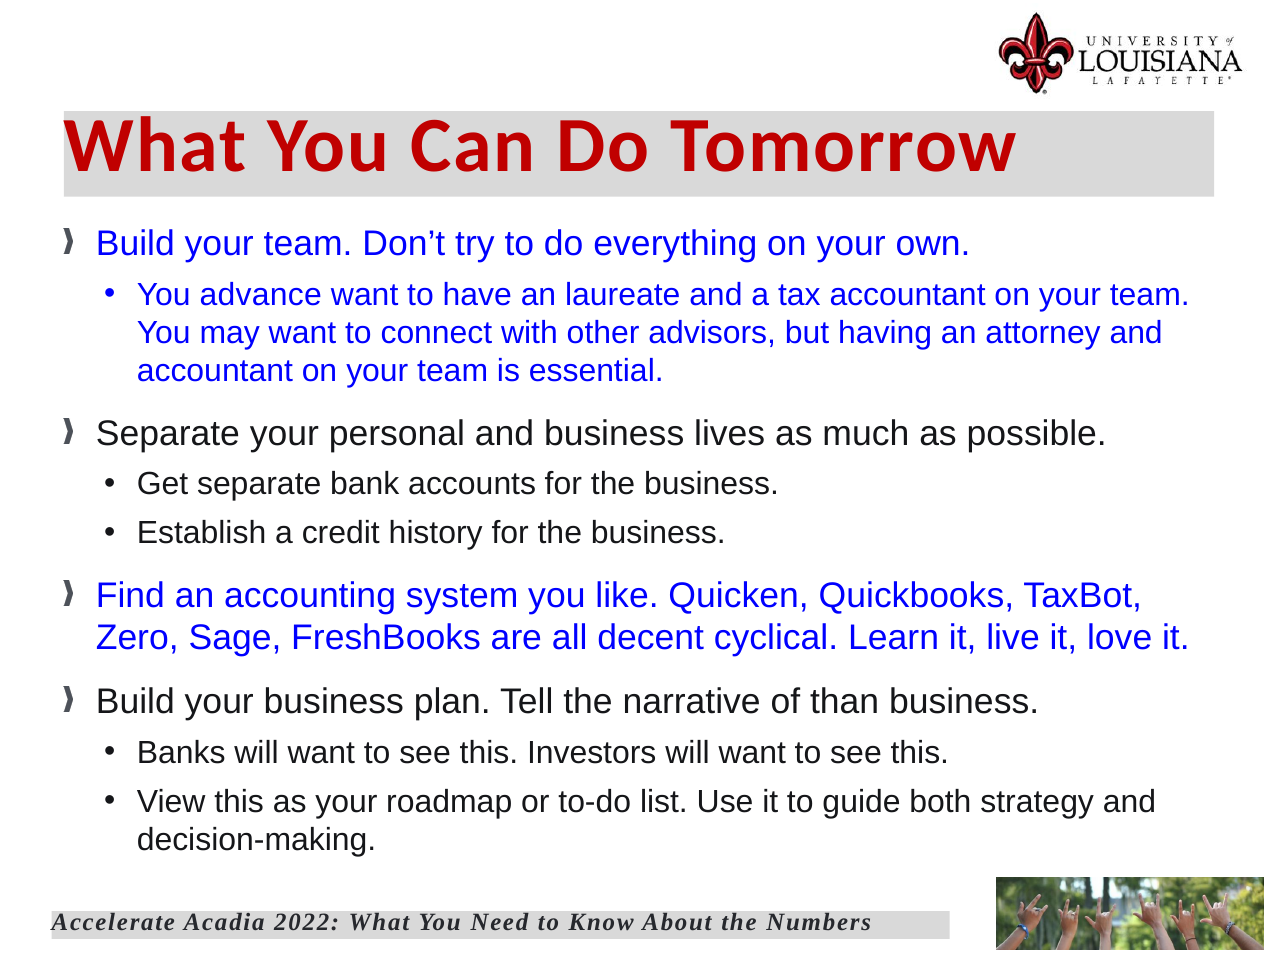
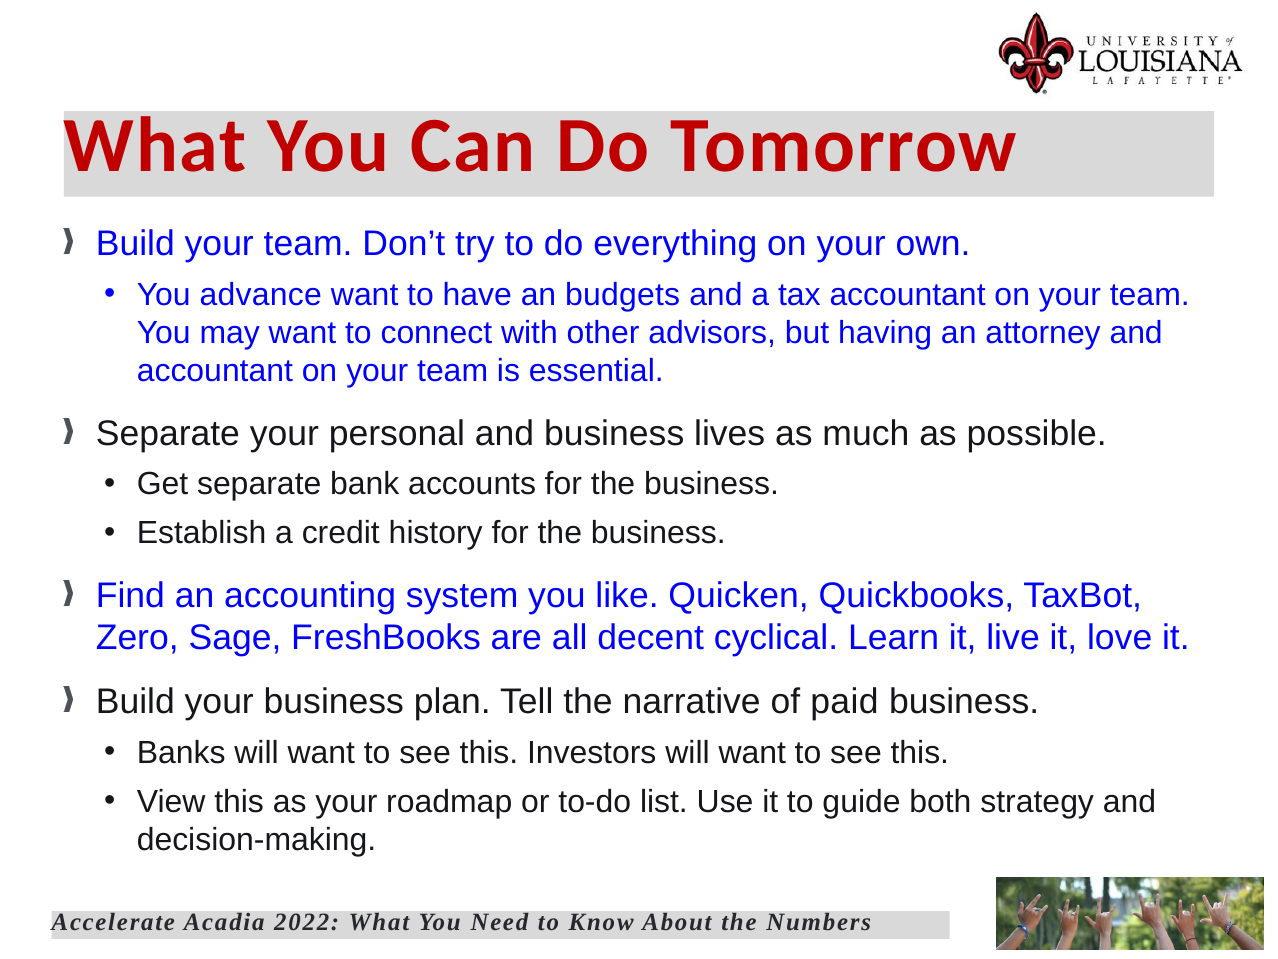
laureate: laureate -> budgets (623, 294)
than: than -> paid (844, 701)
